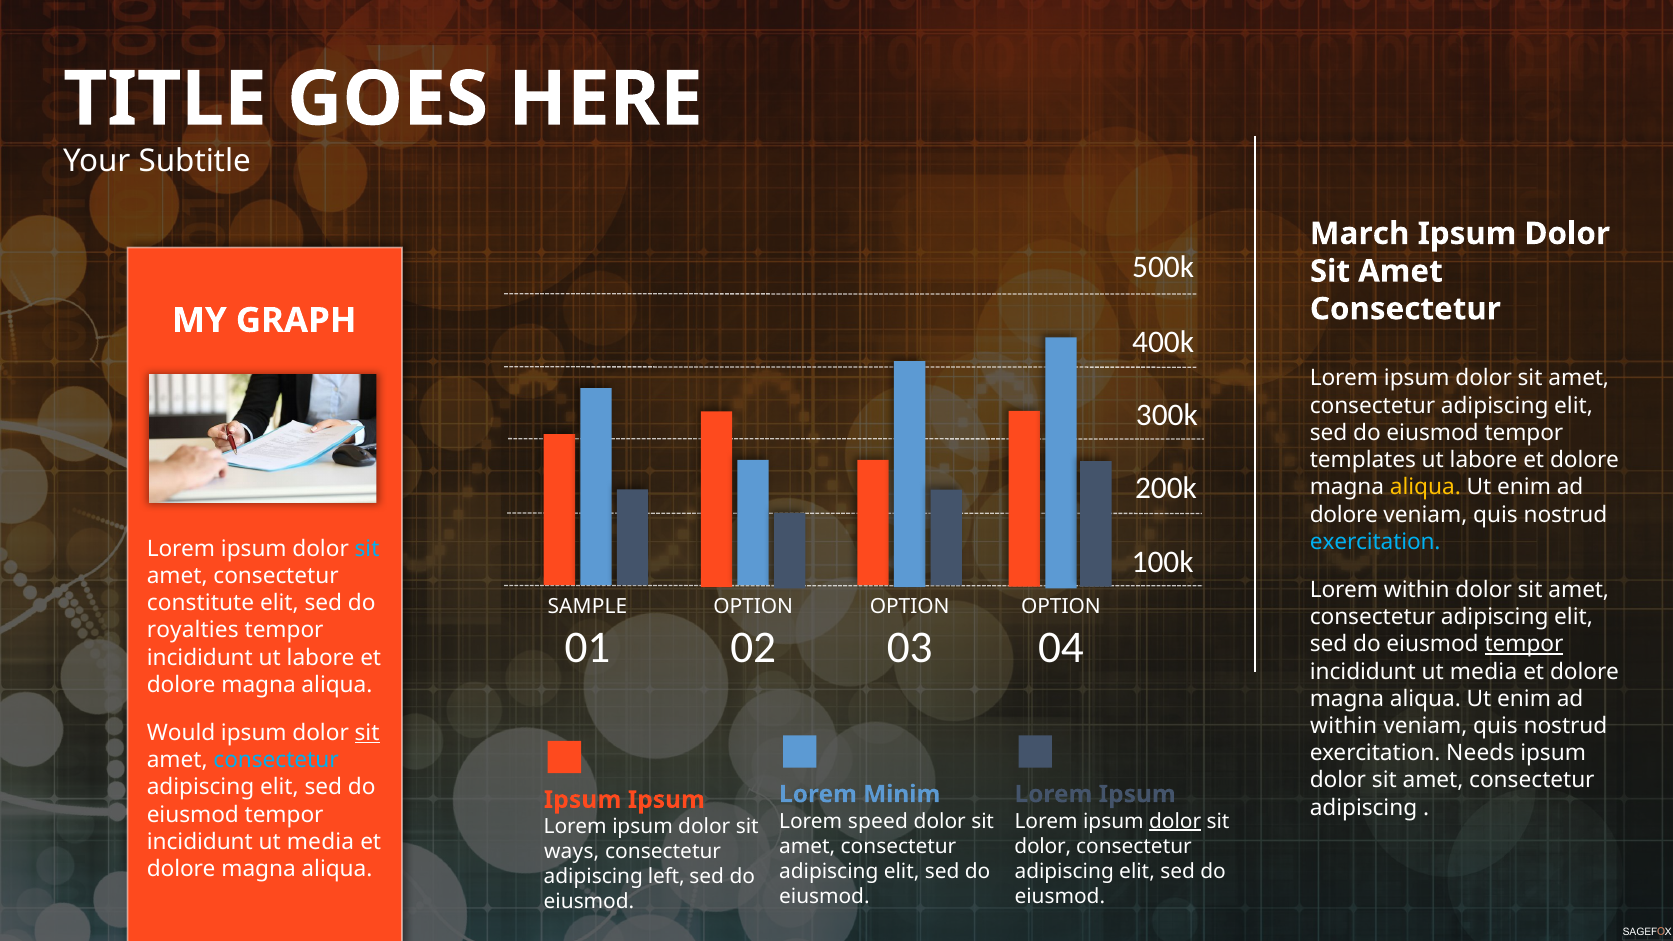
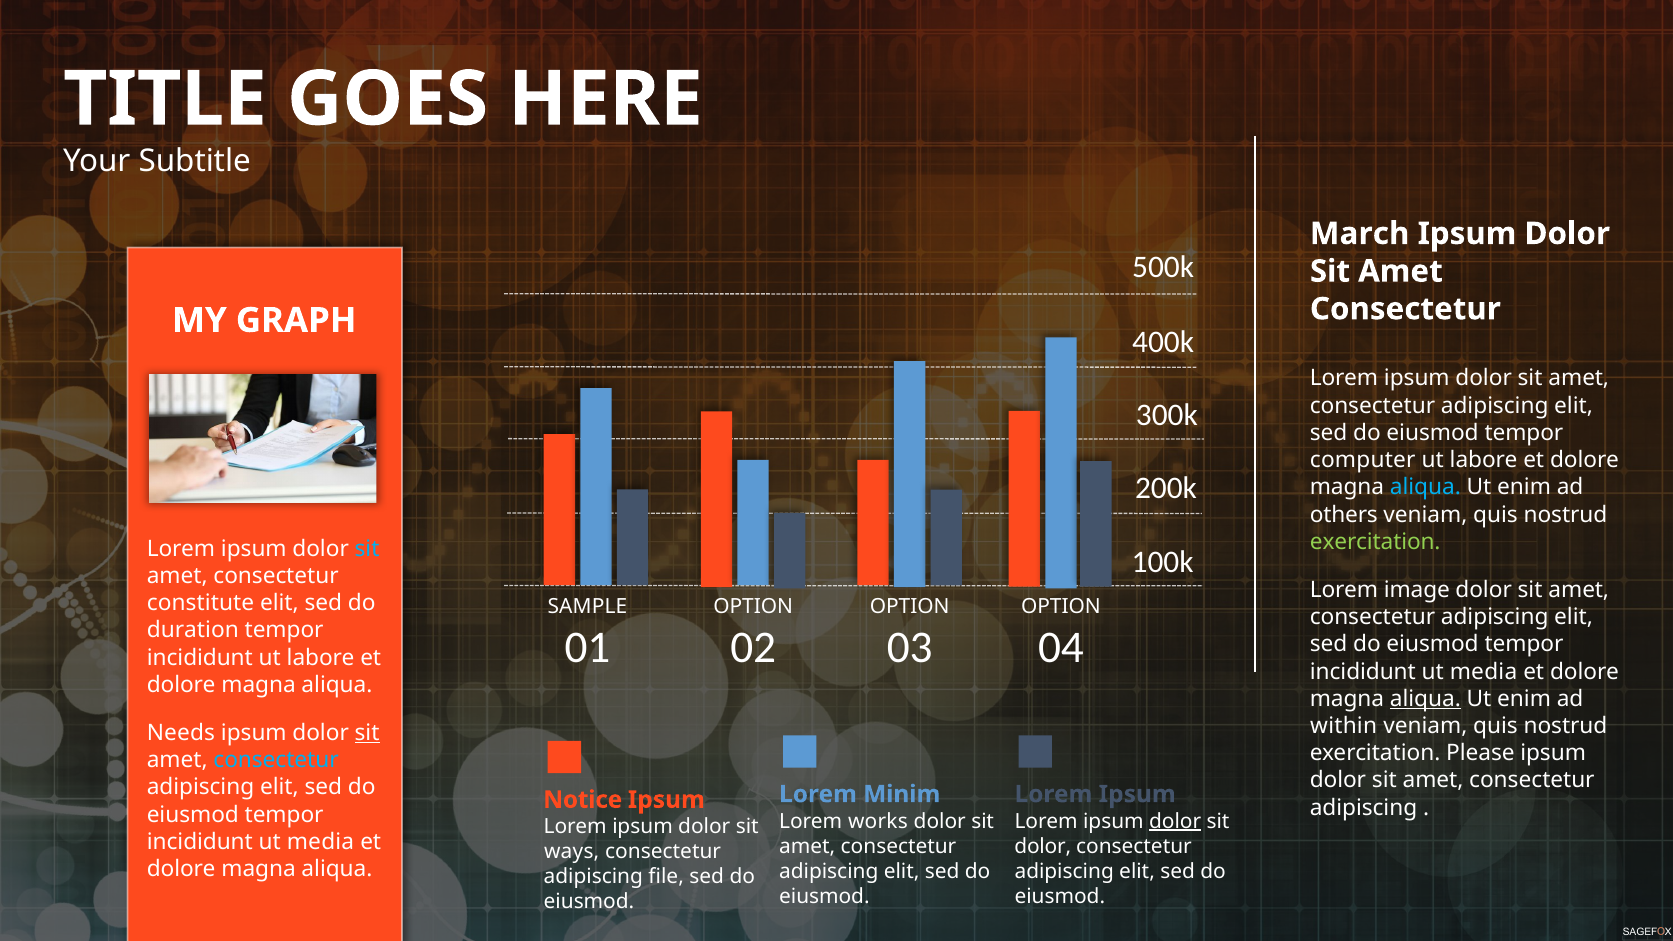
templates: templates -> computer (1363, 460)
aliqua colour: yellow -> light blue (1425, 487)
dolore: dolore -> others (1344, 515)
exercitation colour: light blue -> light green (1375, 542)
Lorem within: within -> image (1417, 590)
royalties: royalties -> duration (193, 630)
tempor underline: present -> none (1524, 644)
aliqua underline: none -> present (1425, 699)
Would: Would -> Needs (181, 733)
Needs: Needs -> Please (1480, 753)
Ipsum: Ipsum -> Notice (583, 800)
speed: speed -> works (878, 821)
left: left -> file (666, 877)
